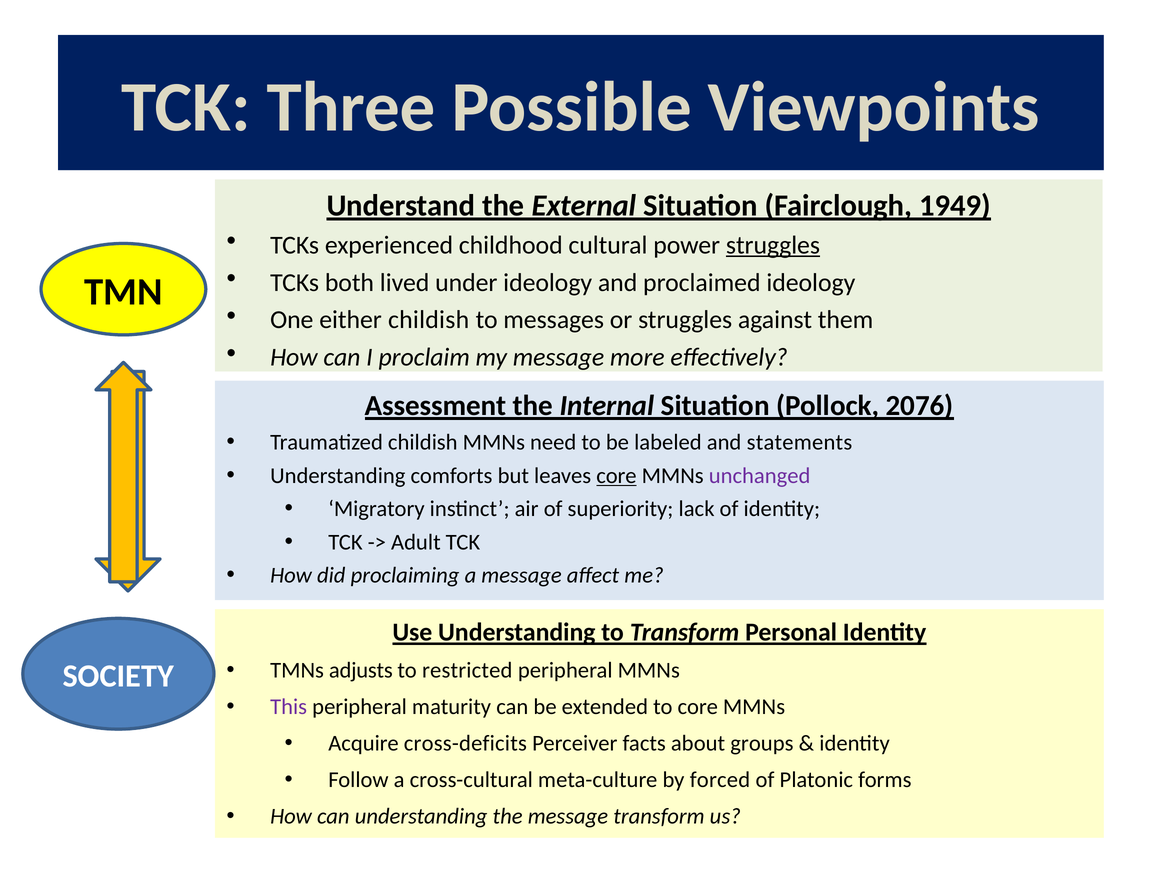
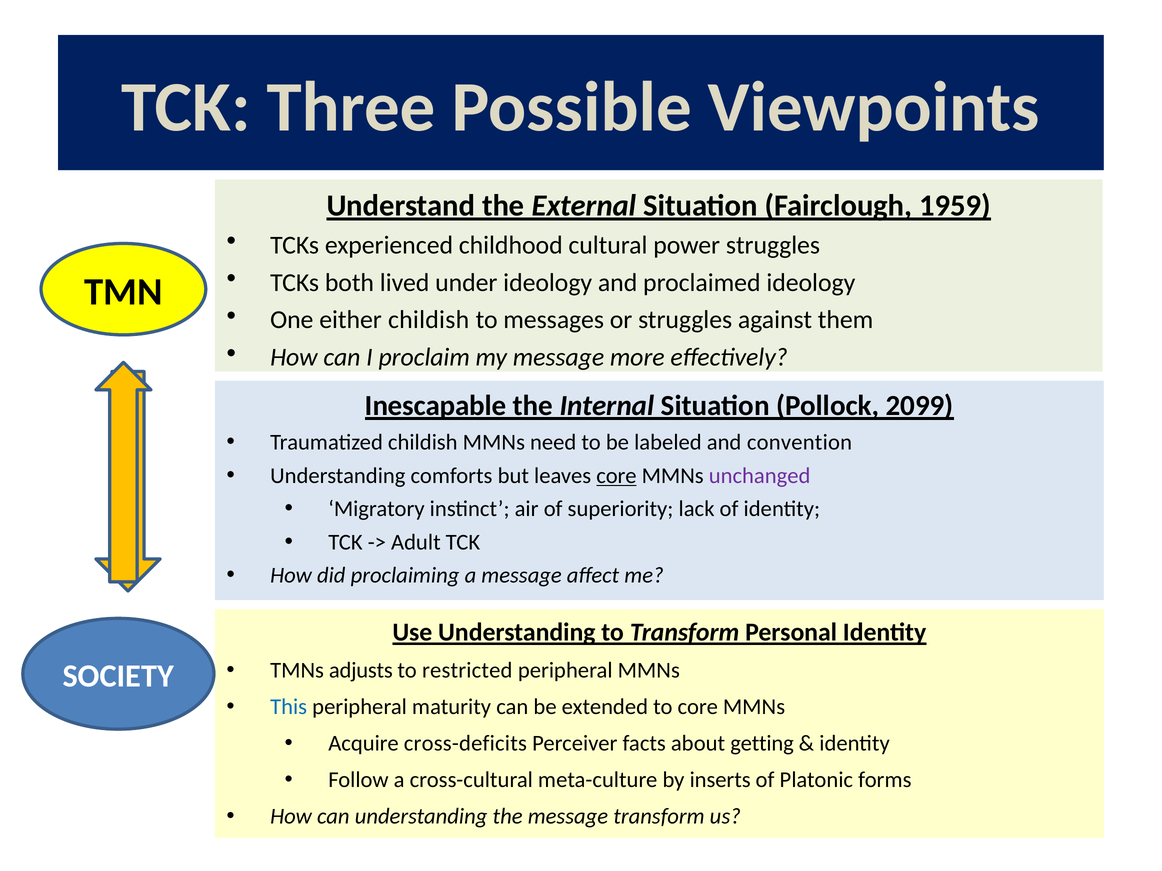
1949: 1949 -> 1959 (955, 206)
struggles underline: present -> none (773, 245)
Assessment: Assessment -> Inescapable (436, 406)
2076: 2076 -> 2099 (920, 406)
statements: statements -> convention (799, 443)
This colour: purple -> blue (289, 707)
groups: groups -> getting (762, 744)
forced: forced -> inserts (720, 780)
